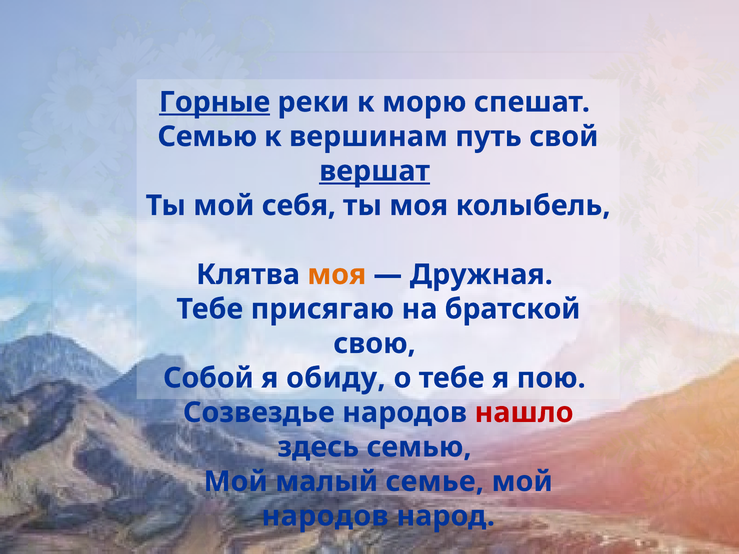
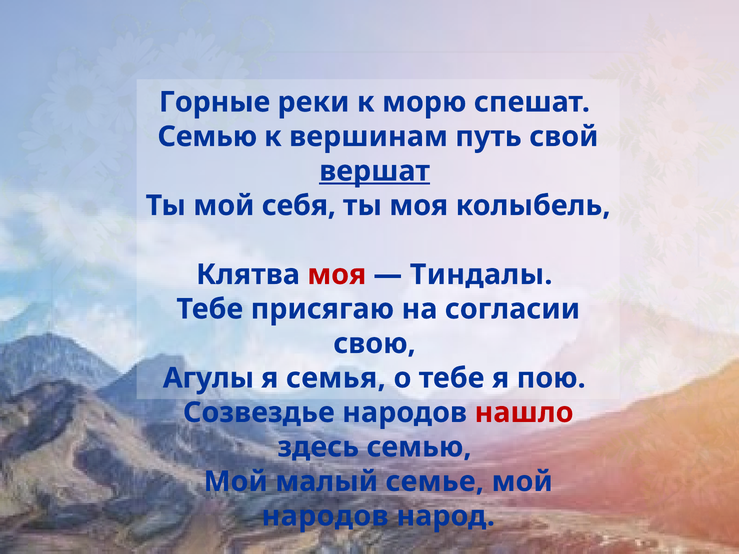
Горные underline: present -> none (215, 102)
моя colour: orange -> red (337, 275)
Дружная: Дружная -> Тиндалы (481, 275)
братской: братской -> согласии (512, 309)
Собой: Собой -> Агулы (208, 378)
обиду: обиду -> семья (336, 378)
